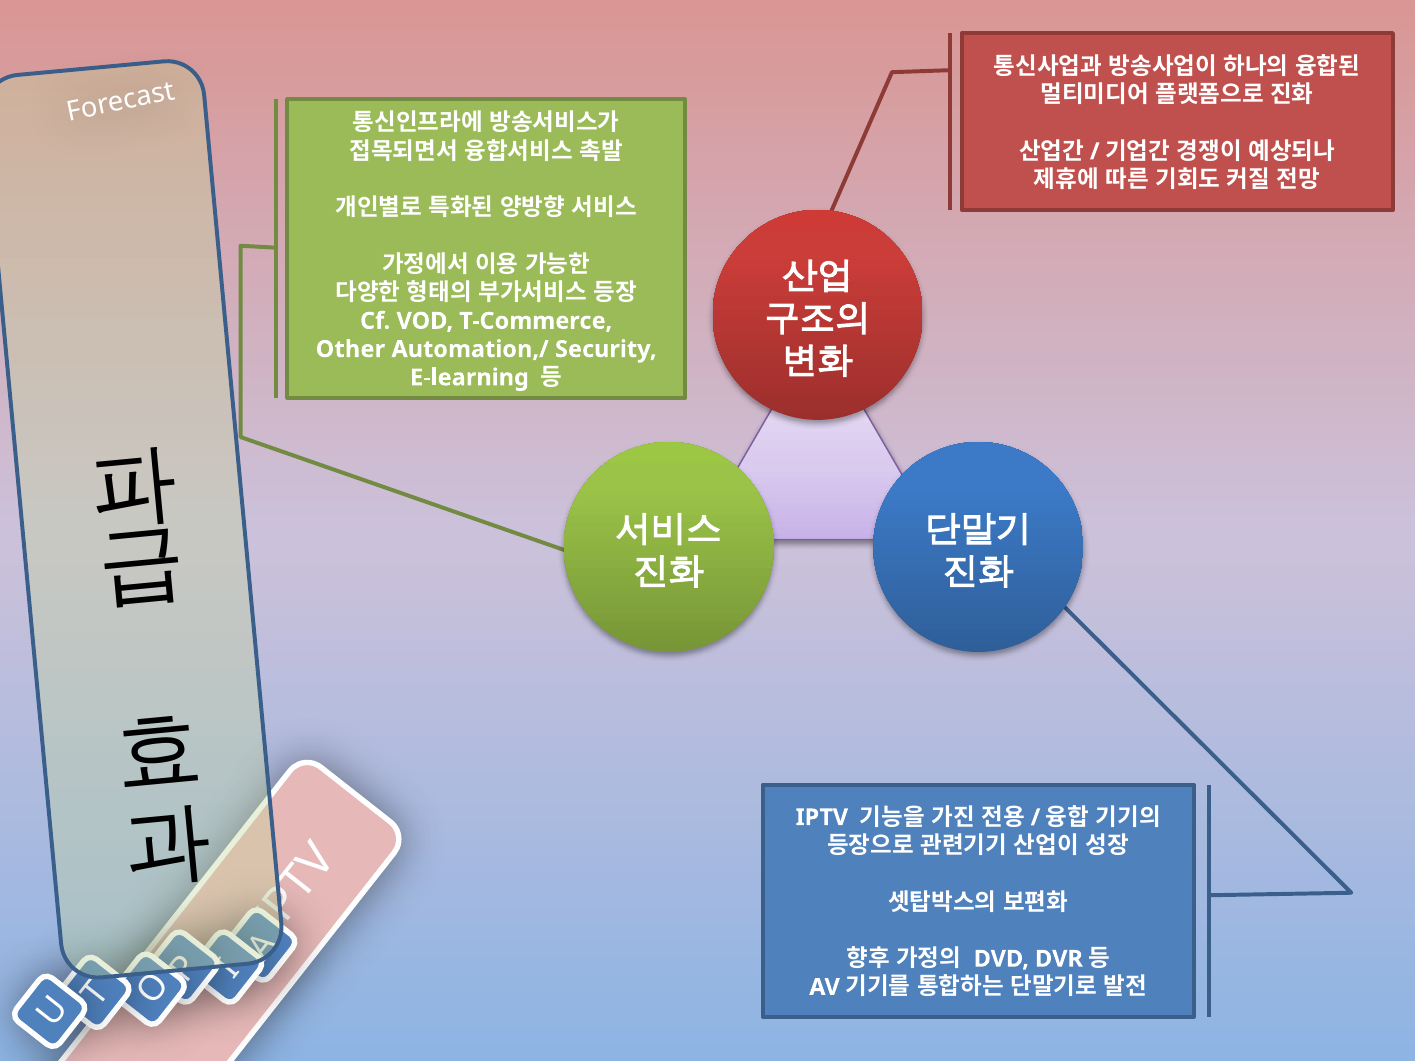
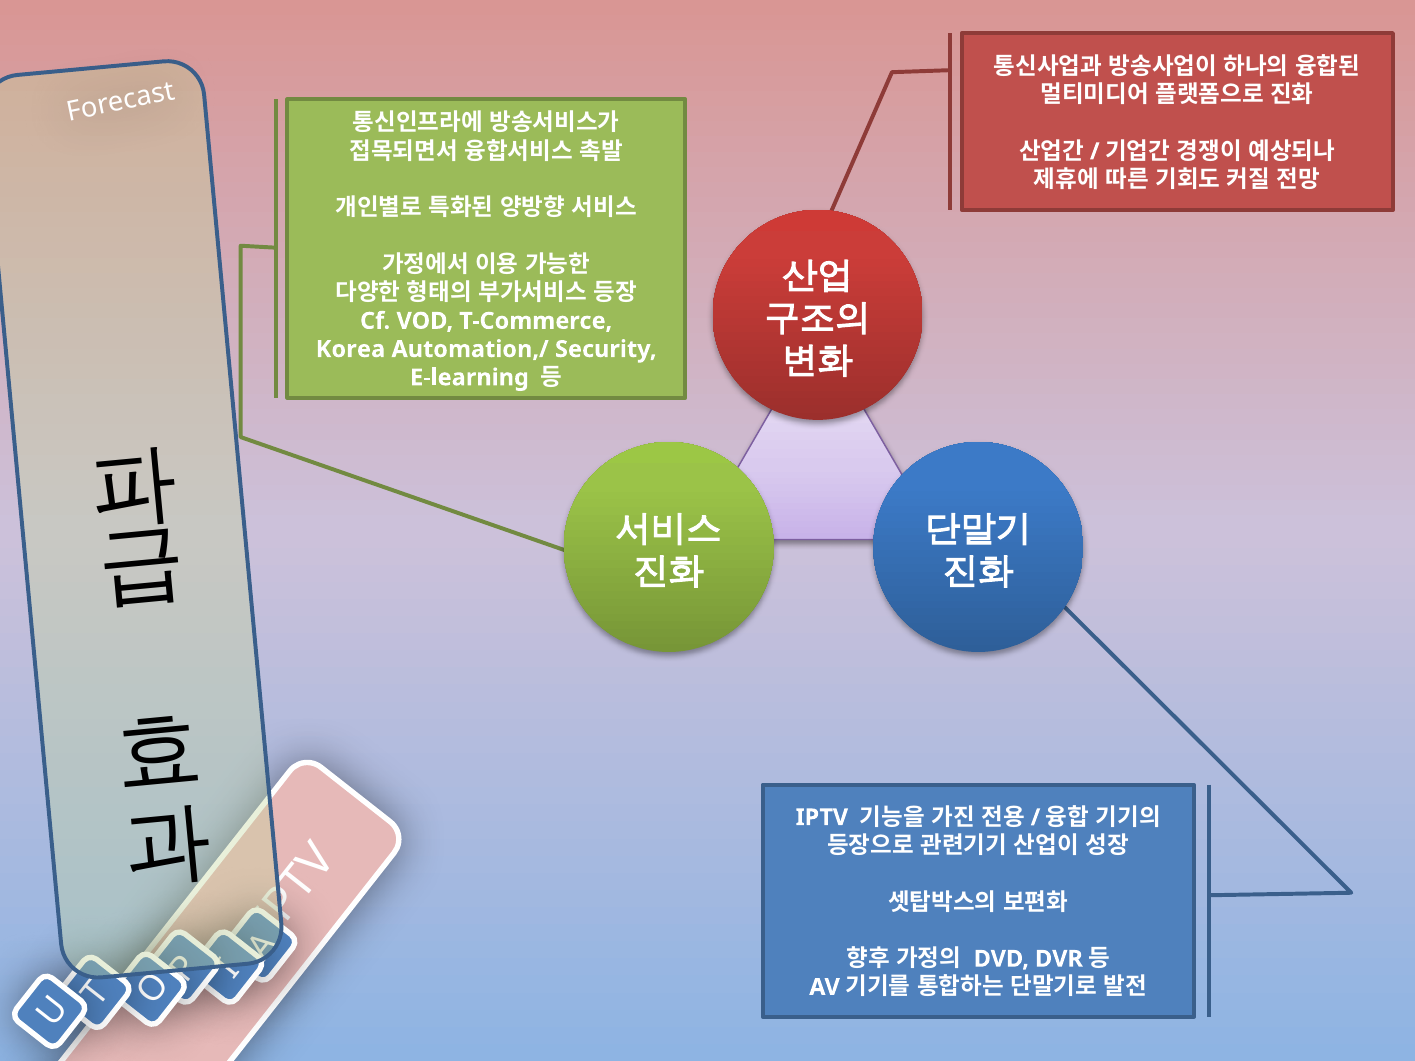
Other: Other -> Korea (350, 349)
